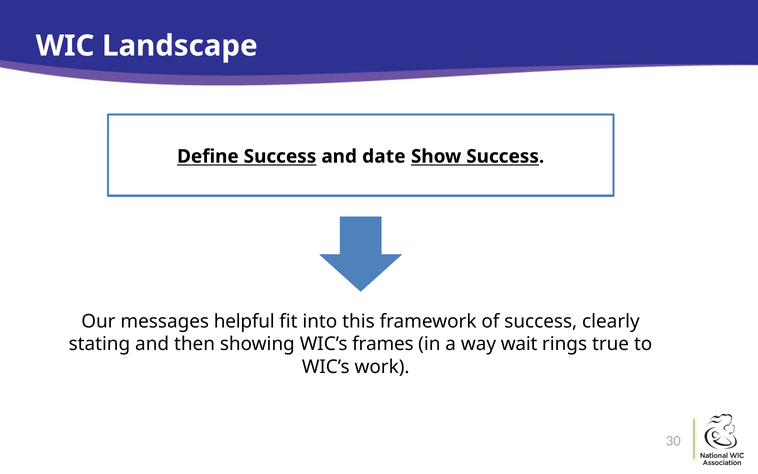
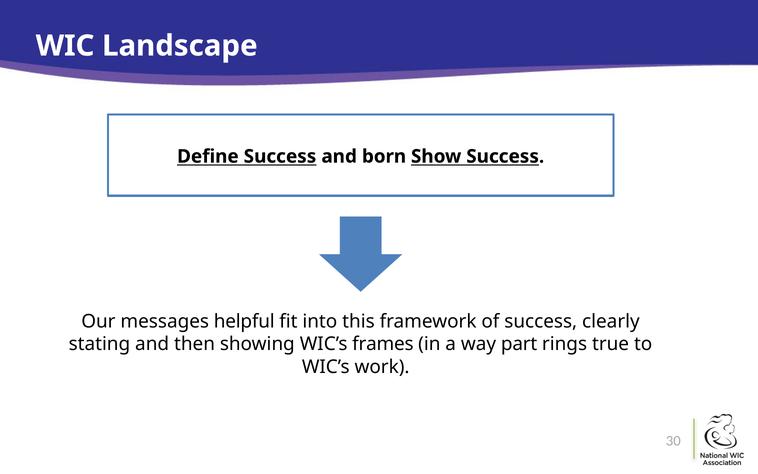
date: date -> born (384, 156)
wait: wait -> part (519, 344)
